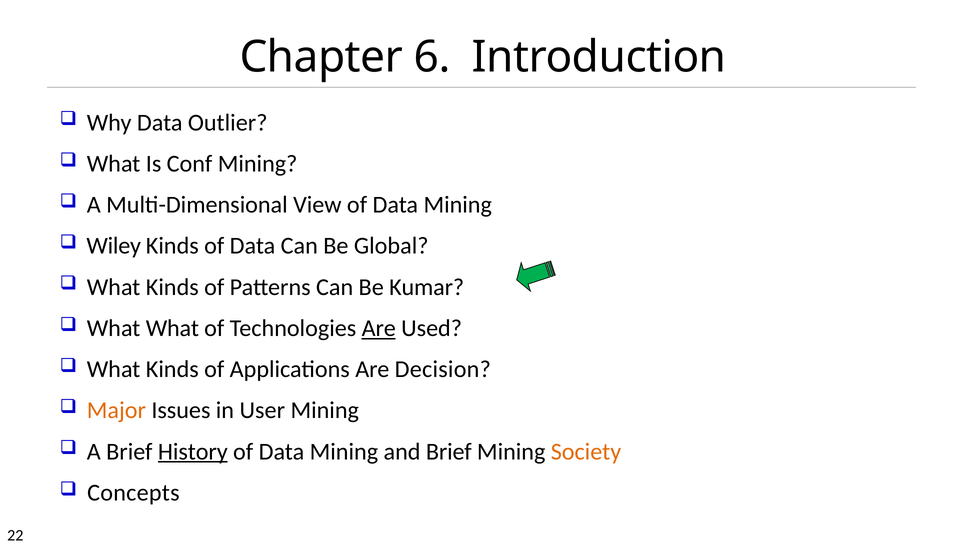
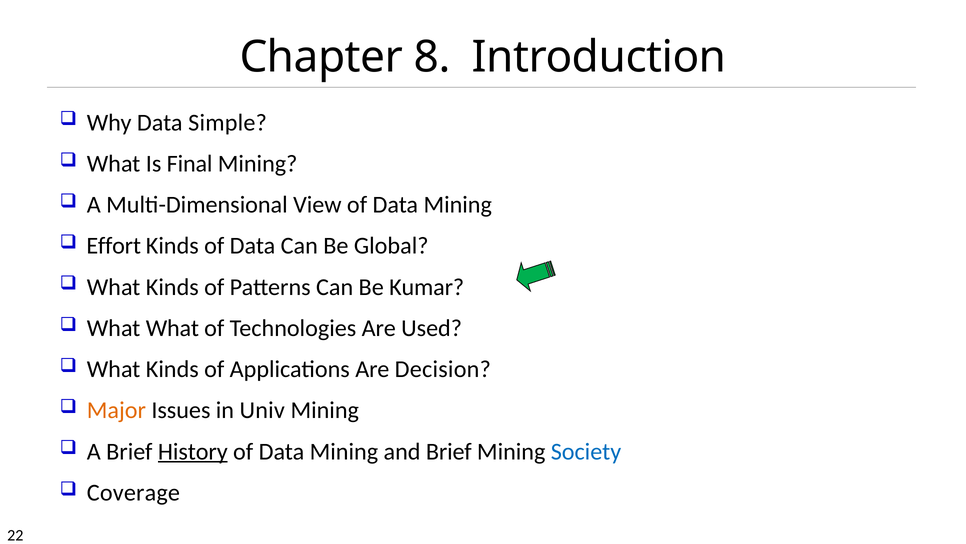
6: 6 -> 8 (432, 57)
Outlier: Outlier -> Simple (228, 122)
Conf: Conf -> Final (190, 163)
Wiley: Wiley -> Effort (114, 246)
Are underline: present -> none (379, 328)
User: User -> Univ (262, 410)
Society colour: orange -> blue (586, 451)
Concepts: Concepts -> Coverage (133, 492)
